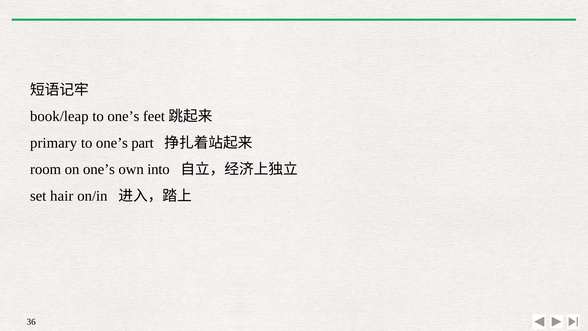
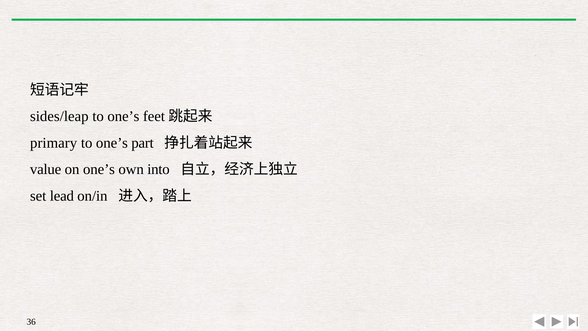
book/leap: book/leap -> sides/leap (59, 116)
room: room -> value (46, 169)
hair: hair -> lead (62, 196)
